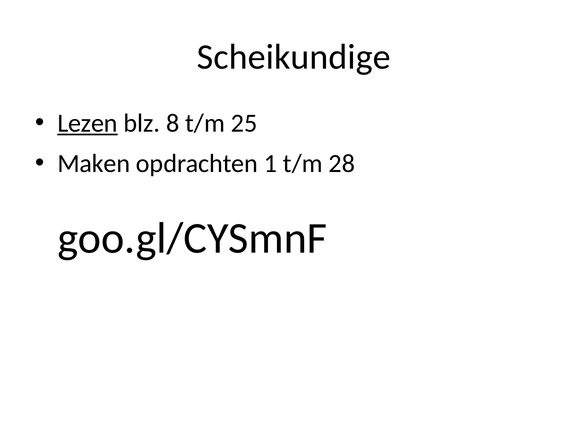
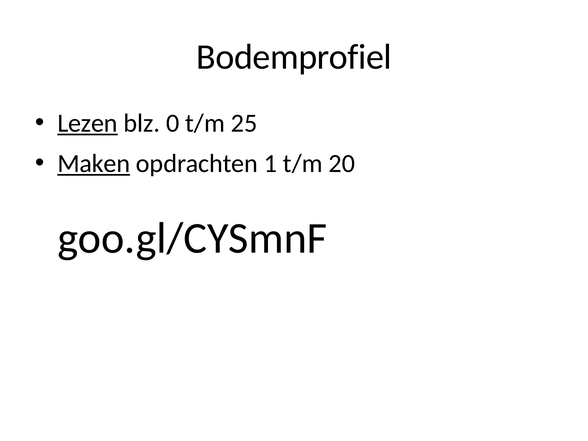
Scheikundige: Scheikundige -> Bodemprofiel (294, 57)
8: 8 -> 0 (173, 123)
Maken underline: none -> present (94, 164)
28: 28 -> 20 (342, 164)
